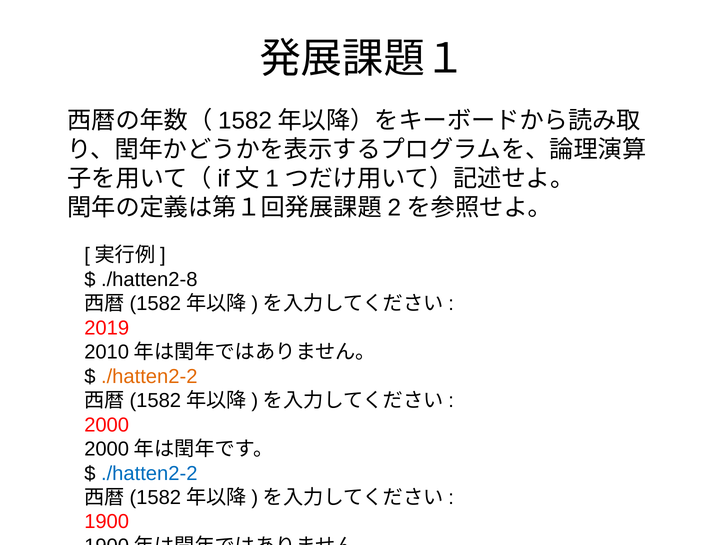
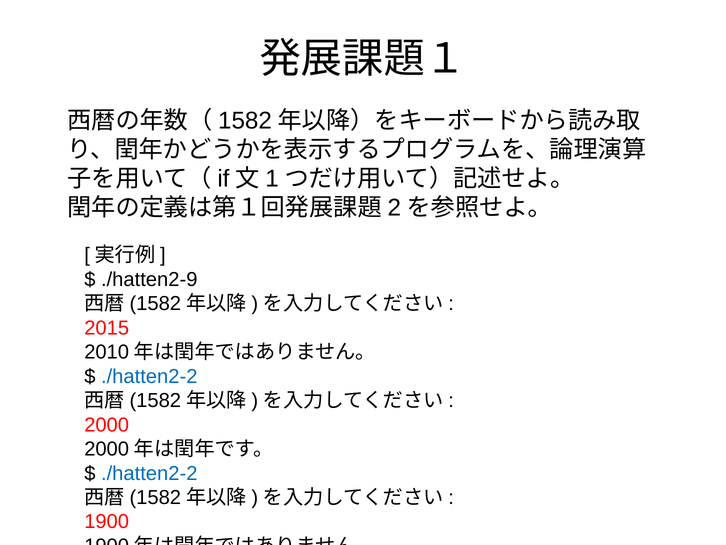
./hatten2-8: ./hatten2-8 -> ./hatten2-9 (149, 279)
2019: 2019 -> 2015 (107, 328)
./hatten2-2 colour: orange -> blue (149, 376)
